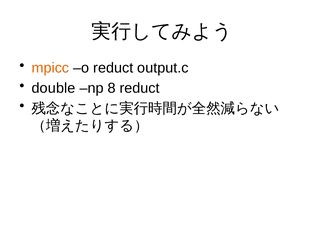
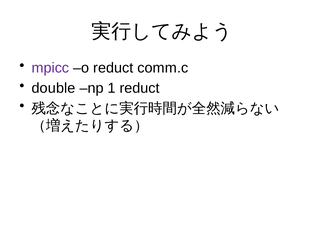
mpicc colour: orange -> purple (50, 68)
output.c: output.c -> comm.c (163, 68)
8: 8 -> 1 (112, 88)
